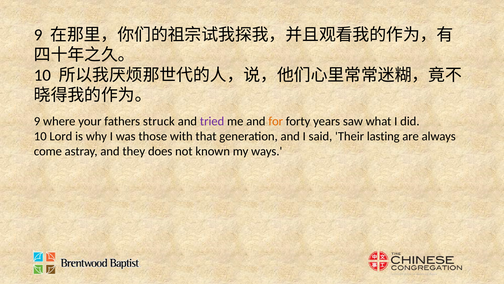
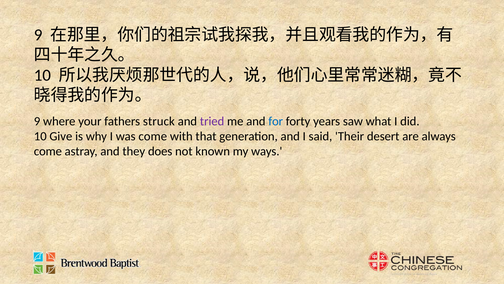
for colour: orange -> blue (276, 121)
Lord: Lord -> Give (61, 136)
was those: those -> come (153, 136)
lasting: lasting -> desert (383, 136)
